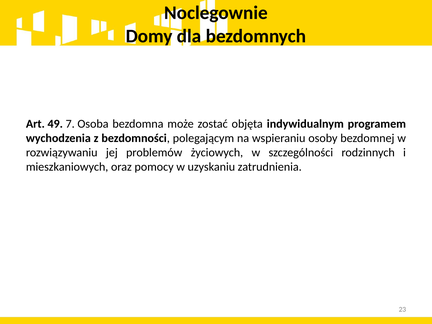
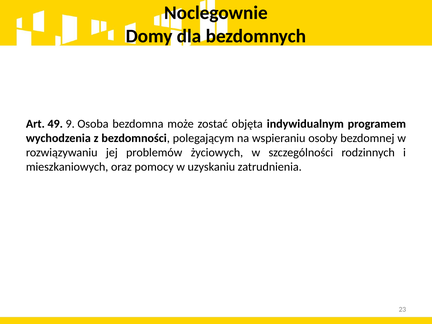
7: 7 -> 9 (70, 124)
